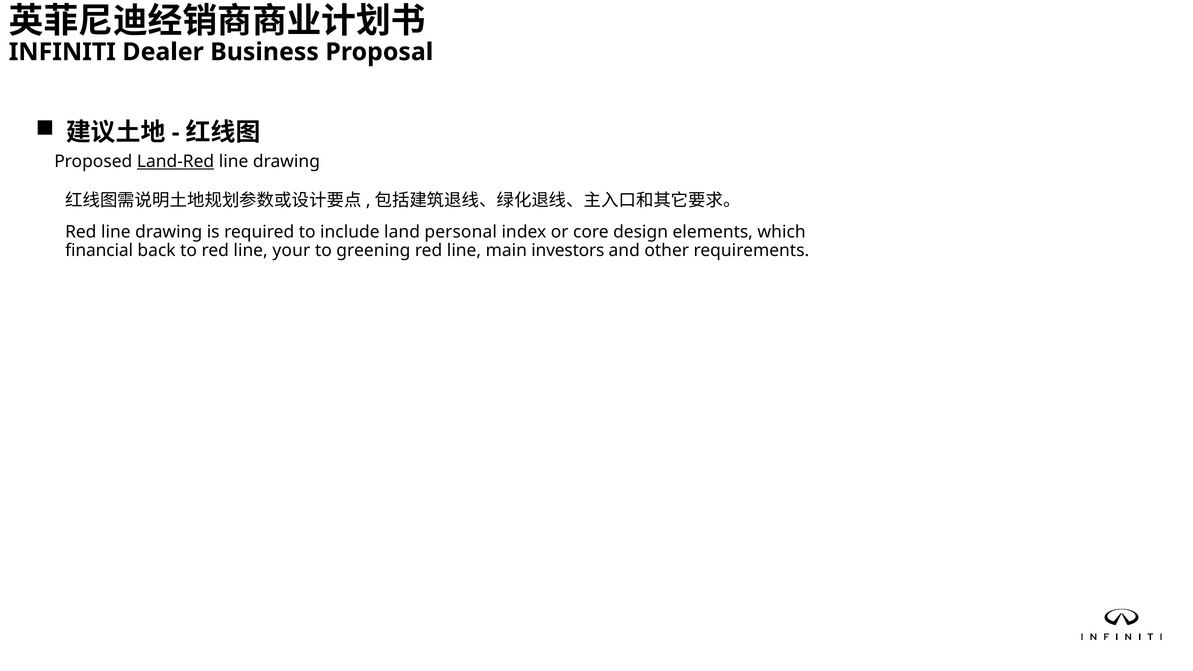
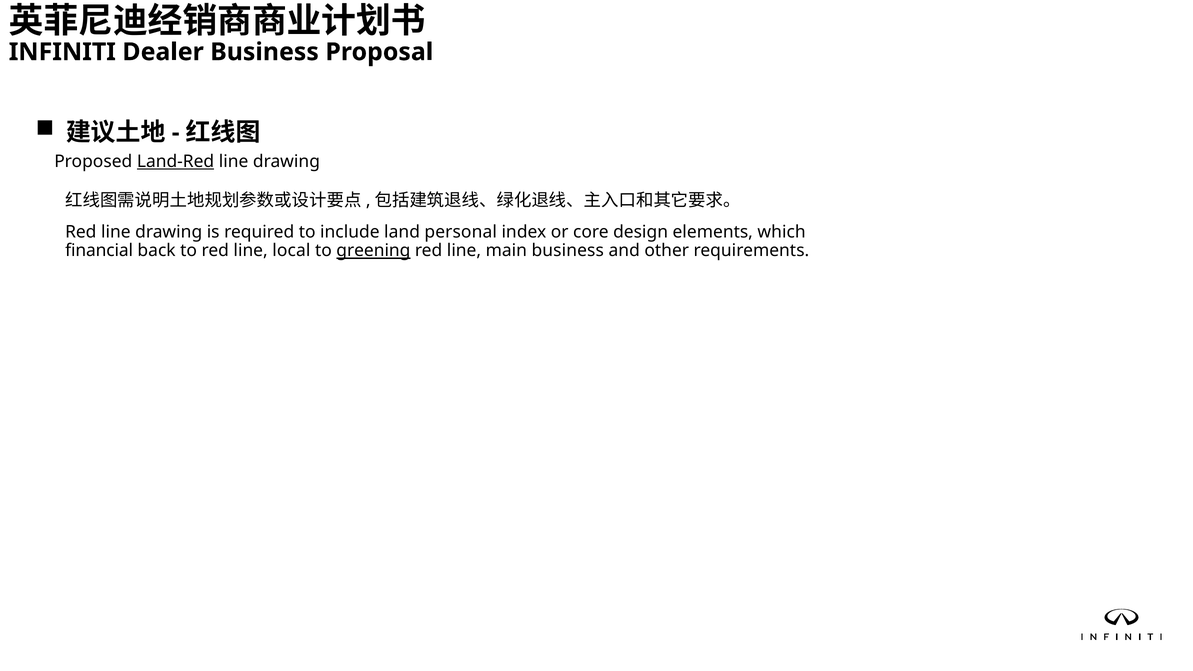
your: your -> local (291, 251)
greening underline: none -> present (373, 251)
main investors: investors -> business (568, 251)
